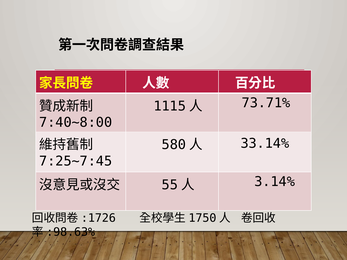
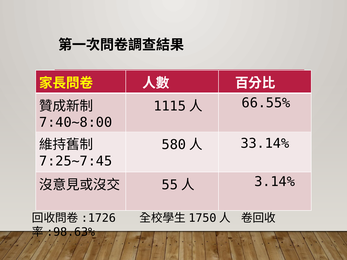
73.71%: 73.71% -> 66.55% (266, 103)
